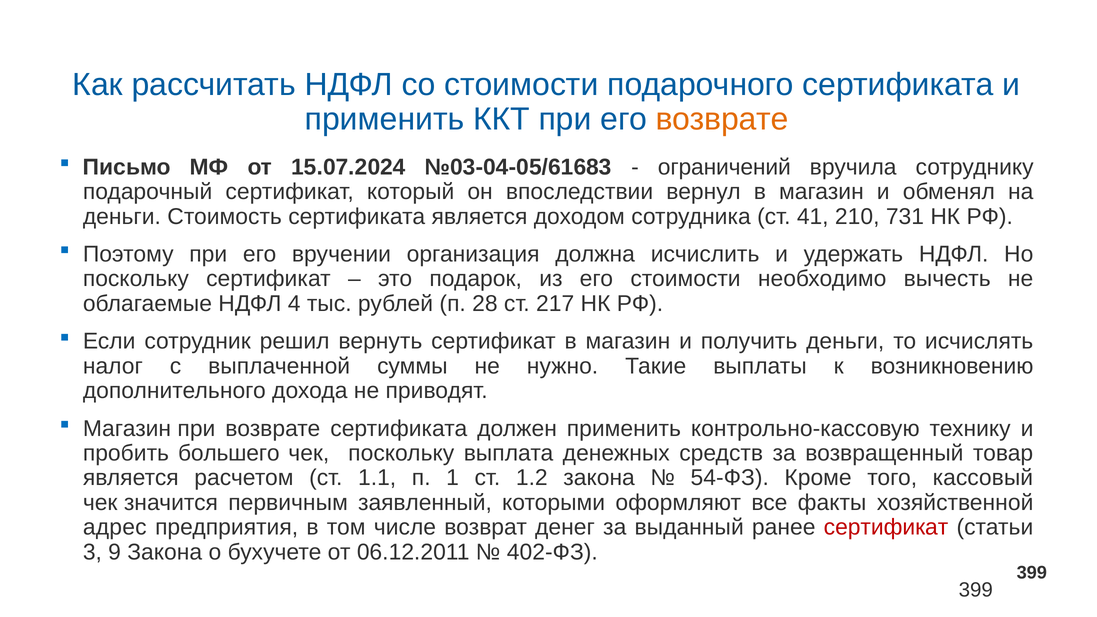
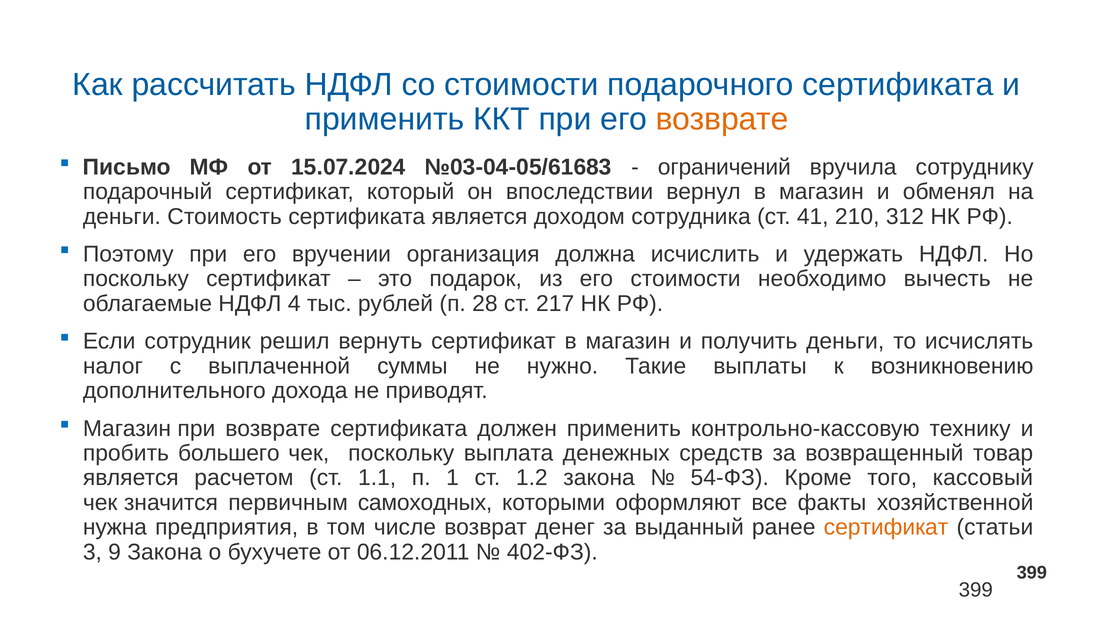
731: 731 -> 312 (905, 217)
заявленный: заявленный -> самоходных (425, 503)
адрес: адрес -> нужна (115, 527)
сертификат colour: red -> orange (886, 527)
